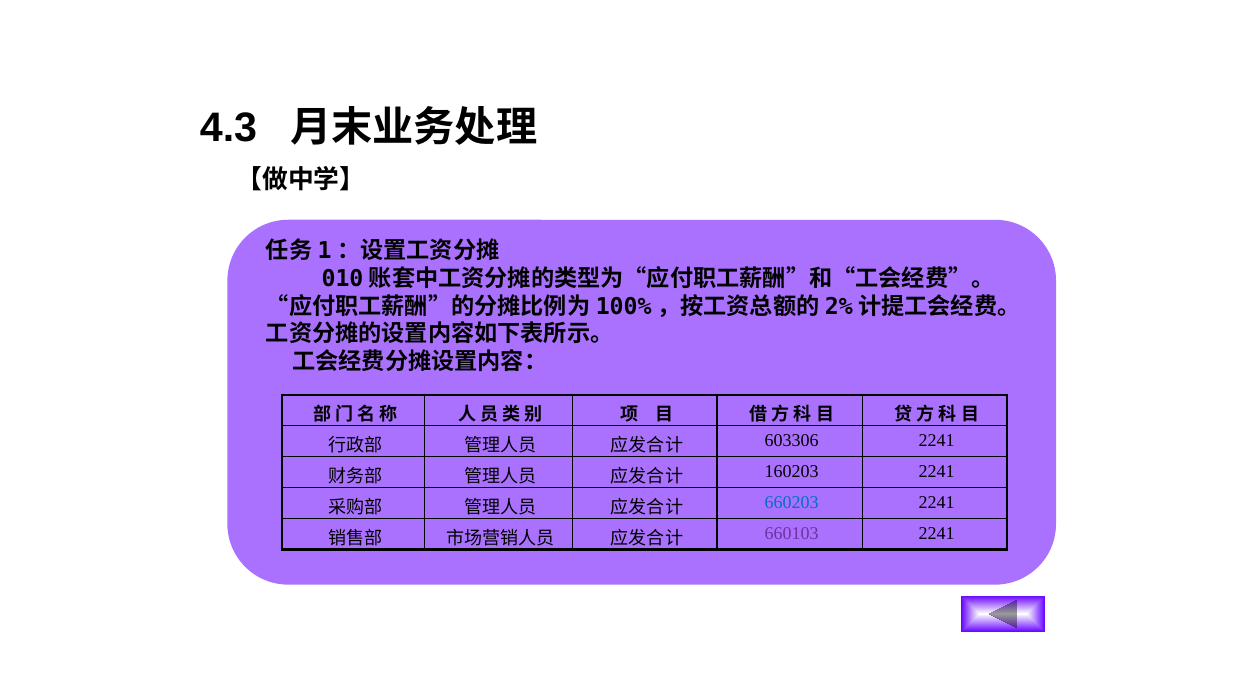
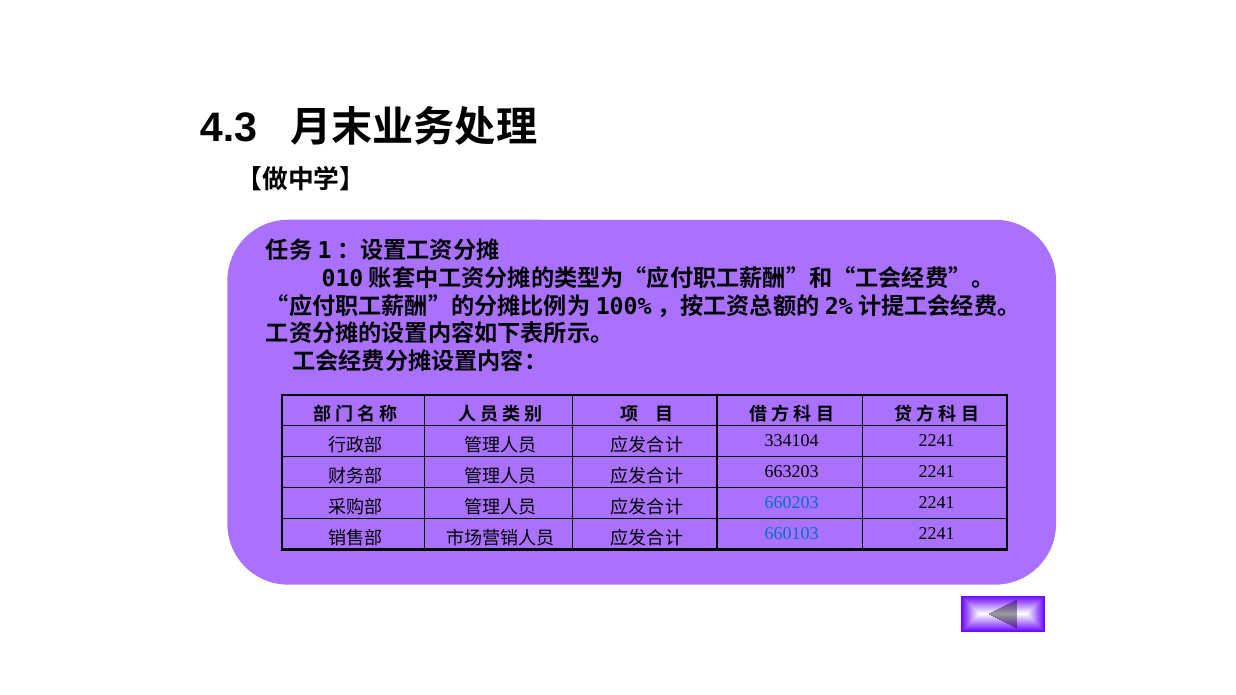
603306: 603306 -> 334104 (792, 441)
160203: 160203 -> 663203 (792, 472)
660103 colour: purple -> blue (792, 534)
